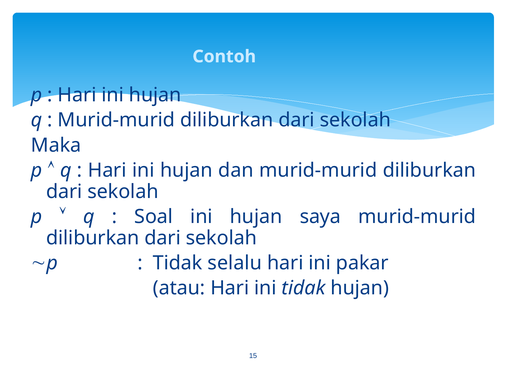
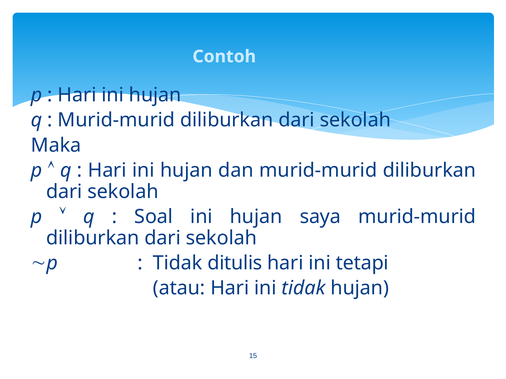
selalu: selalu -> ditulis (235, 263)
pakar: pakar -> tetapi (362, 263)
